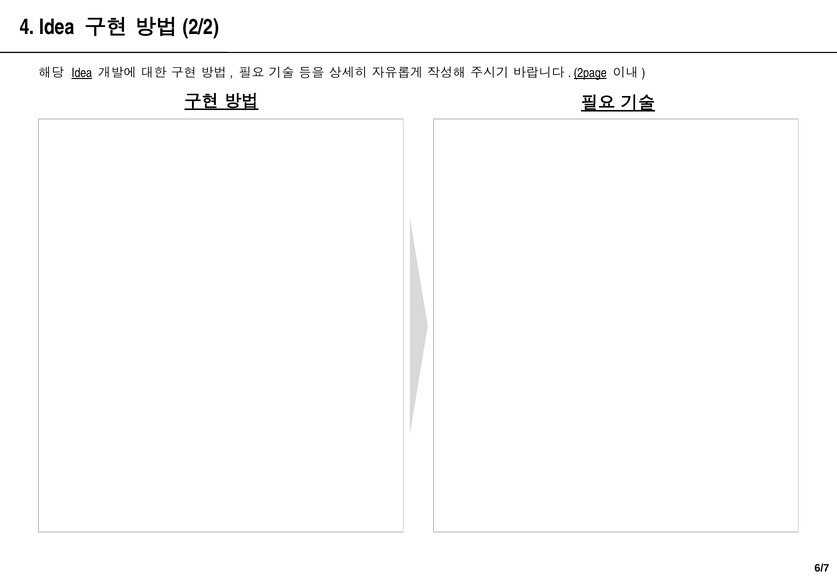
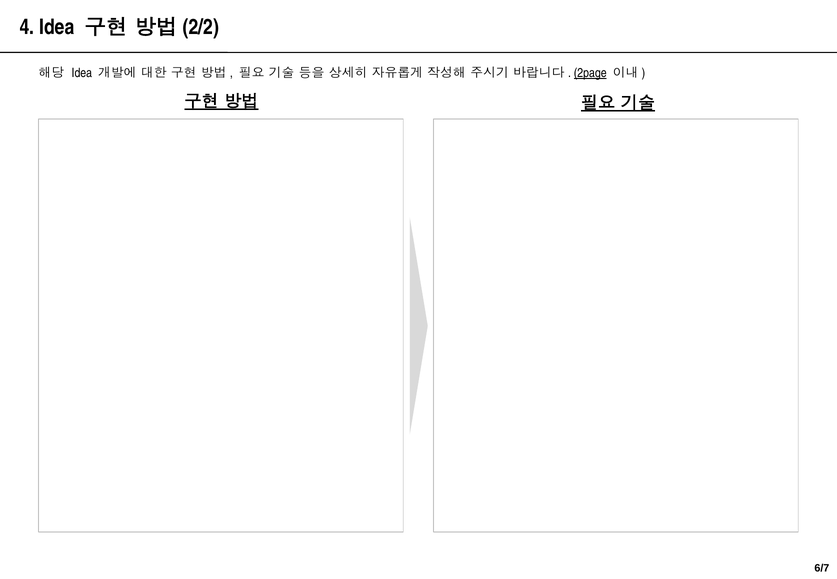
Idea underline: present -> none (82, 73)
